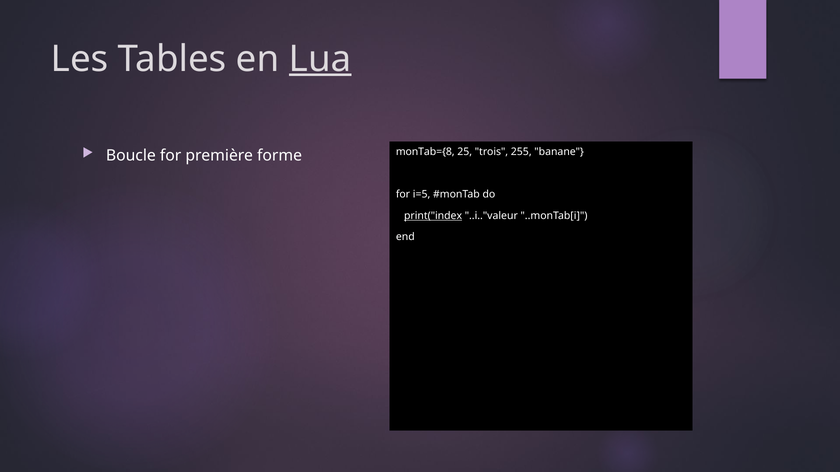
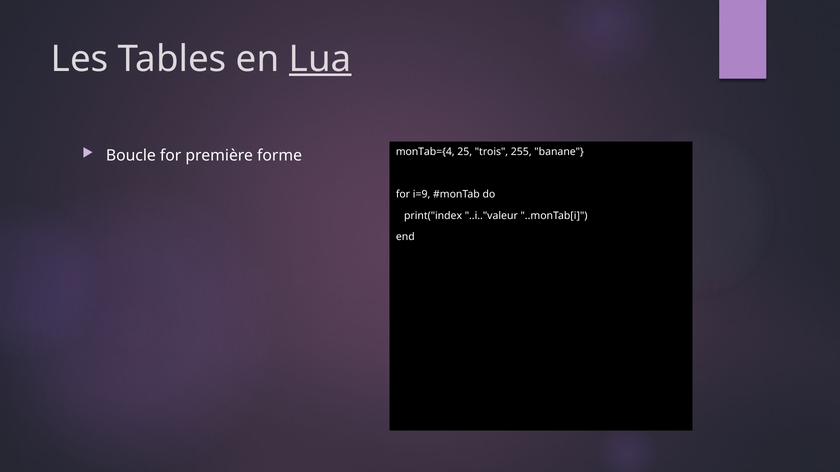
monTab={8: monTab={8 -> monTab={4 (425, 152)
i=5: i=5 -> i=9 (422, 195)
print("index underline: present -> none (433, 216)
